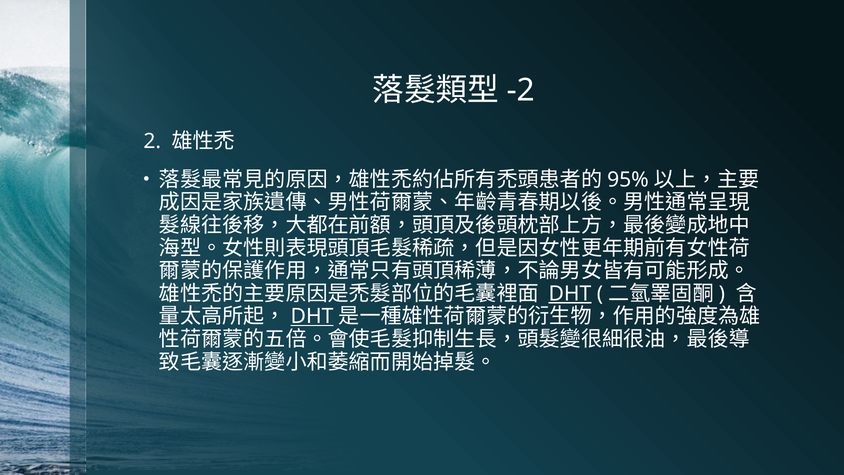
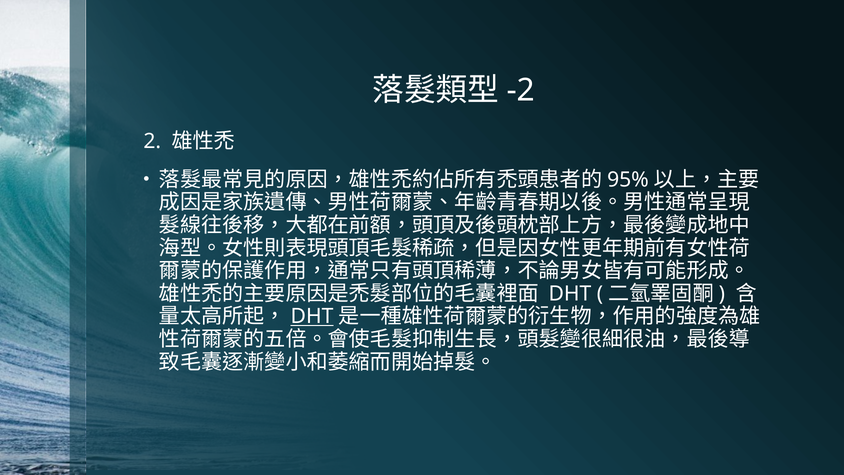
DHT underline: present -> none (570, 294)
